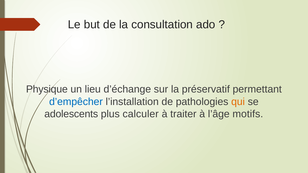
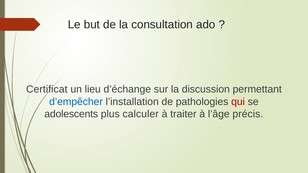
Physique: Physique -> Certificat (47, 89)
préservatif: préservatif -> discussion (206, 89)
qui colour: orange -> red (238, 102)
motifs: motifs -> précis (248, 114)
